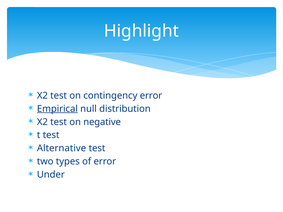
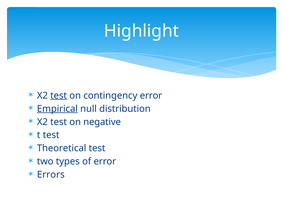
test underline: none -> present (59, 96)
Alternative: Alternative -> Theoretical (62, 148)
Under: Under -> Errors (51, 175)
